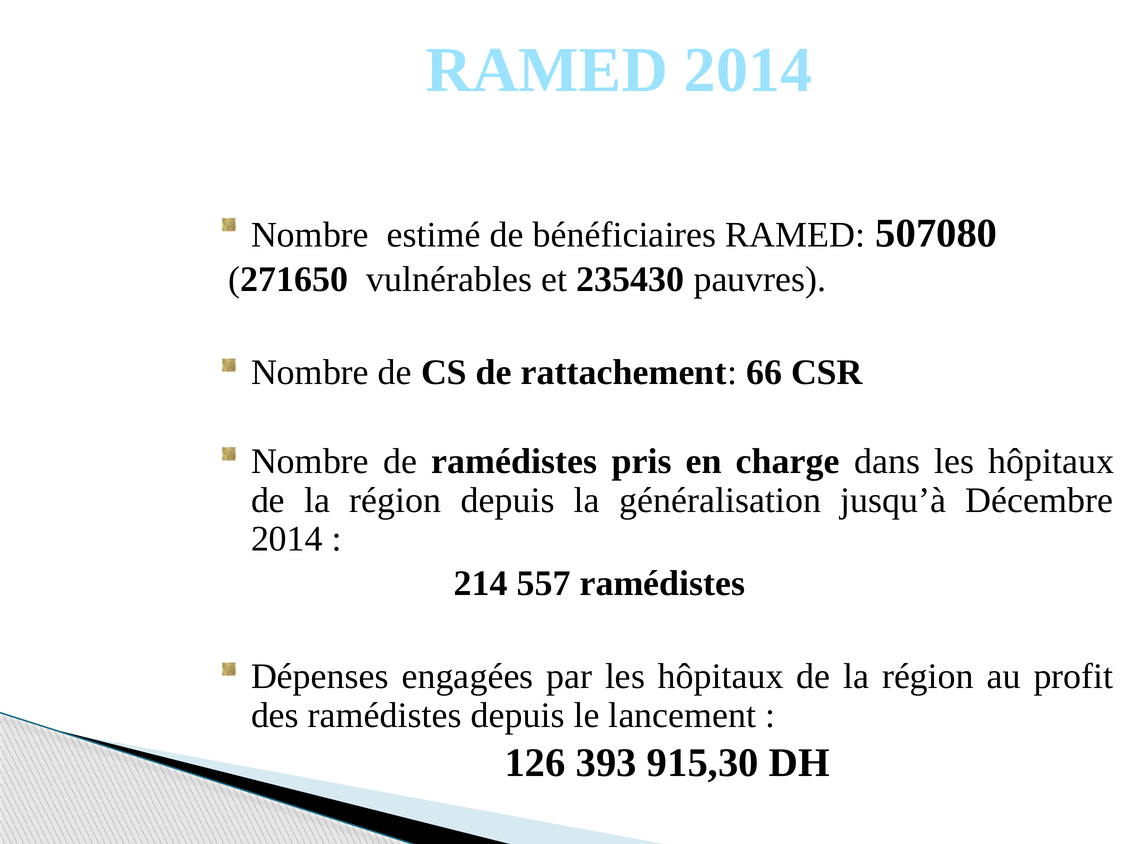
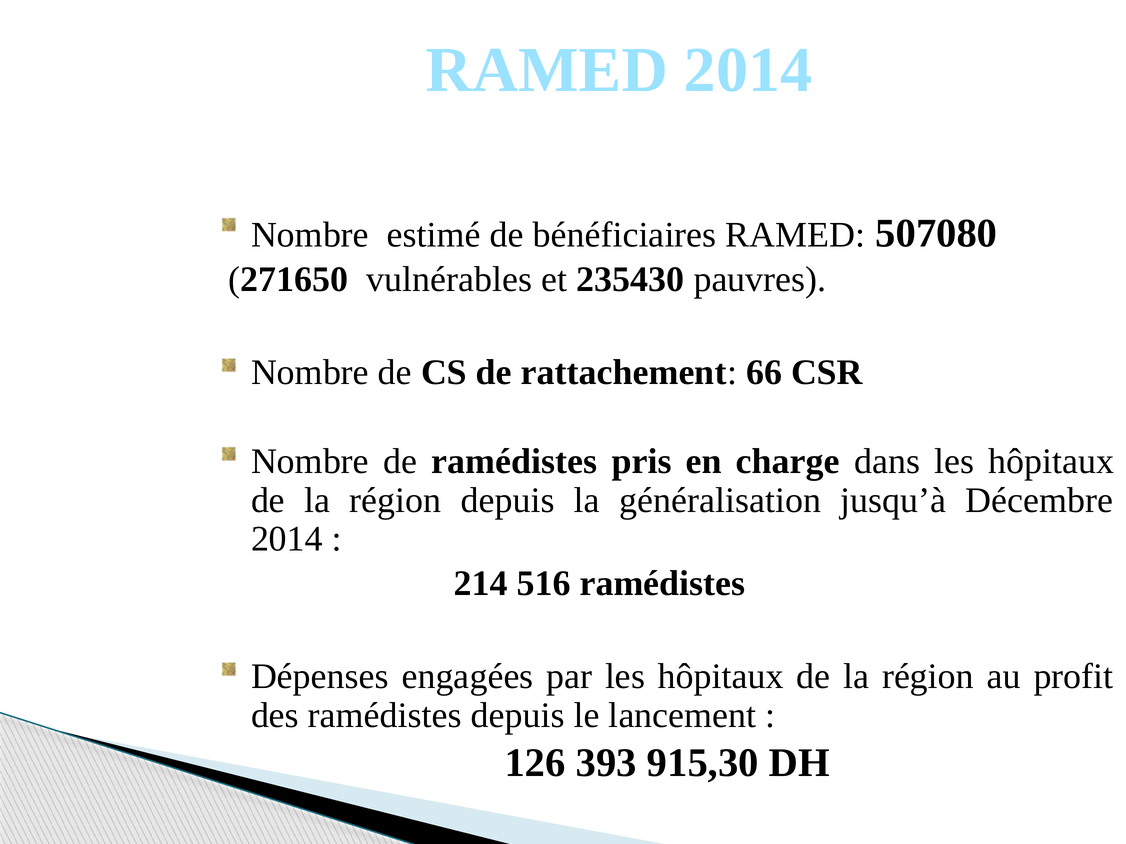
557: 557 -> 516 (544, 584)
